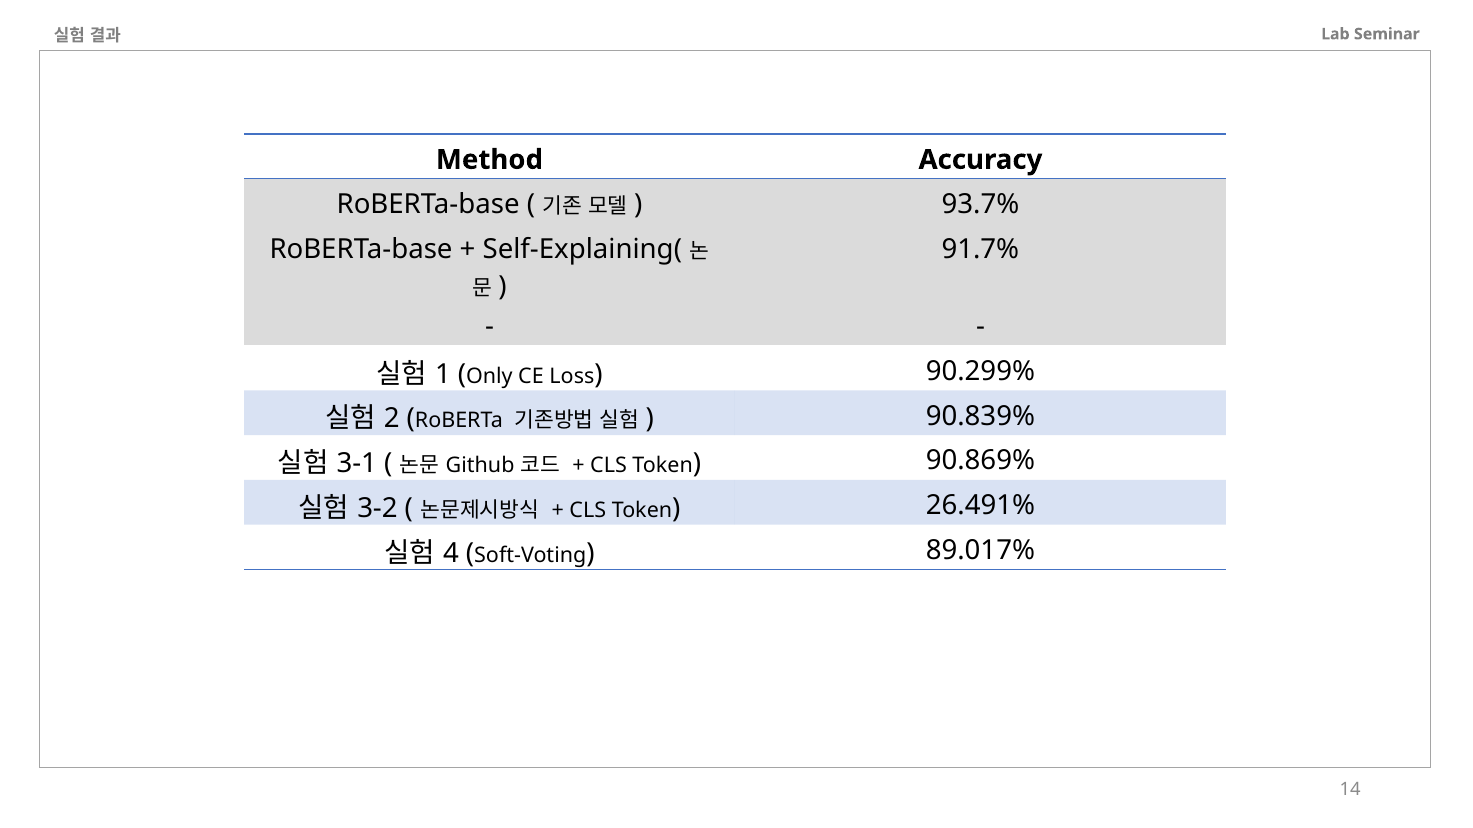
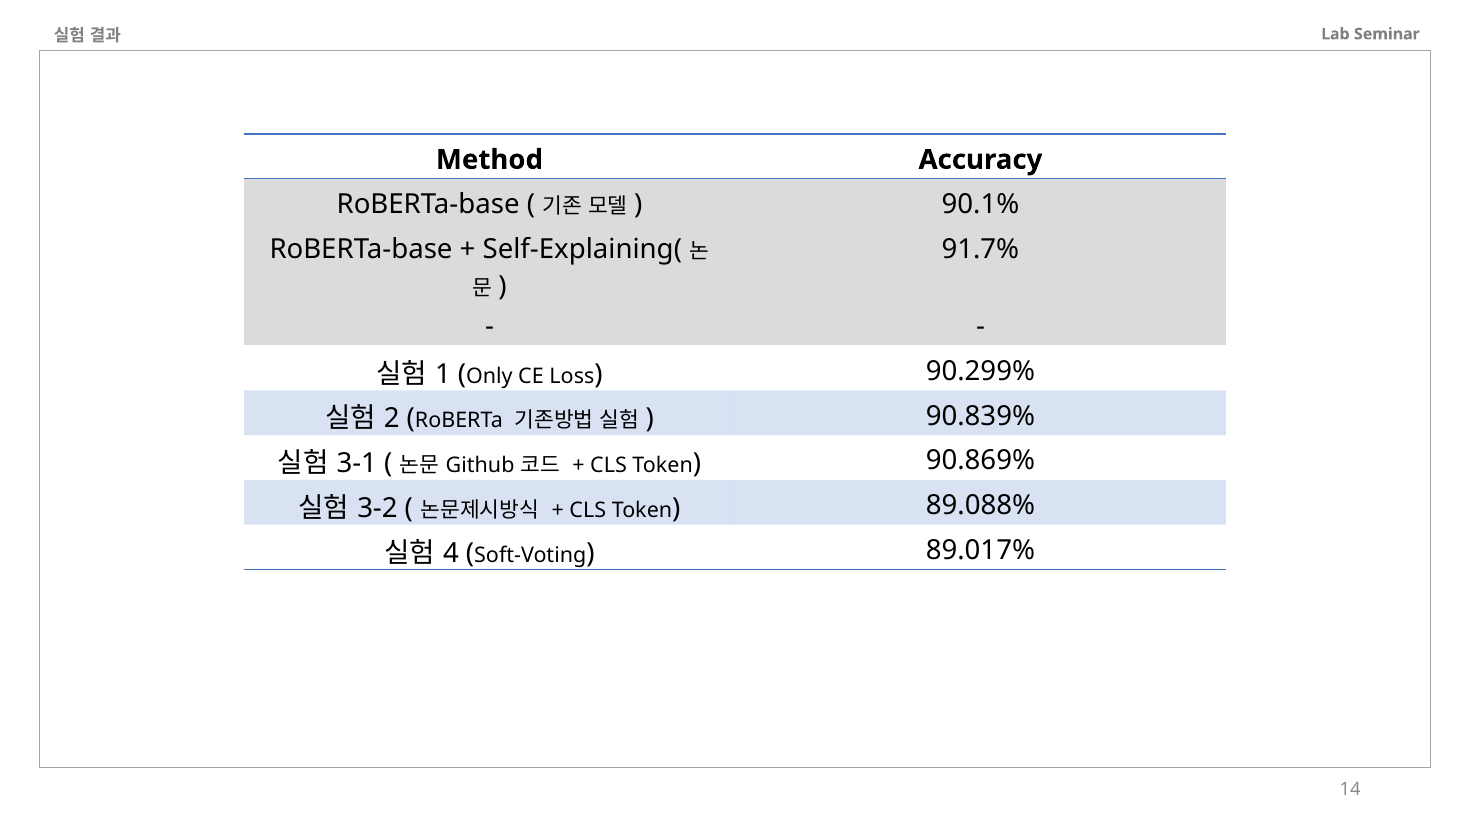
93.7%: 93.7% -> 90.1% (980, 205)
26.491%: 26.491% -> 89.088% (980, 506)
